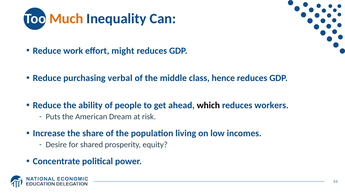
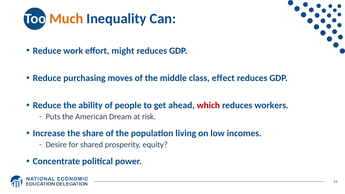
verbal: verbal -> moves (120, 78)
hence: hence -> effect (223, 78)
which colour: black -> red (208, 105)
